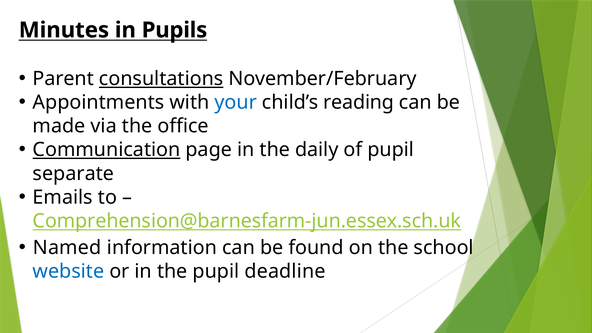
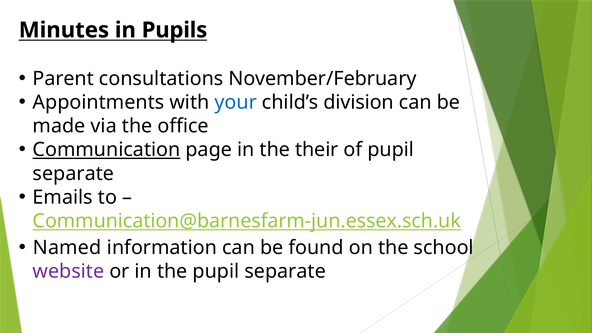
consultations underline: present -> none (161, 79)
reading: reading -> division (359, 102)
daily: daily -> their (317, 150)
Comprehension@barnesfarm-jun.essex.sch.uk: Comprehension@barnesfarm-jun.essex.sch.uk -> Communication@barnesfarm-jun.essex.sch.uk (247, 221)
website colour: blue -> purple (68, 271)
the pupil deadline: deadline -> separate (285, 271)
